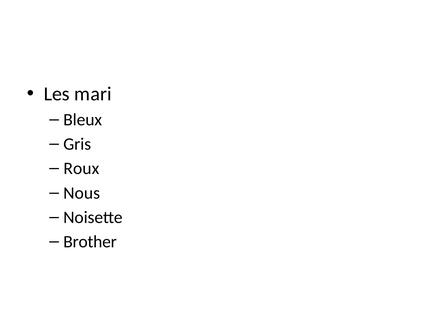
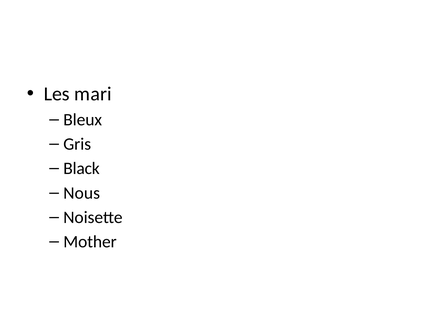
Roux: Roux -> Black (82, 169)
Brother: Brother -> Mother (90, 242)
